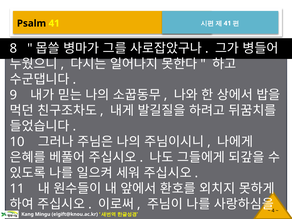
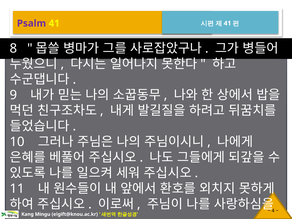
Psalm colour: black -> purple (31, 23)
